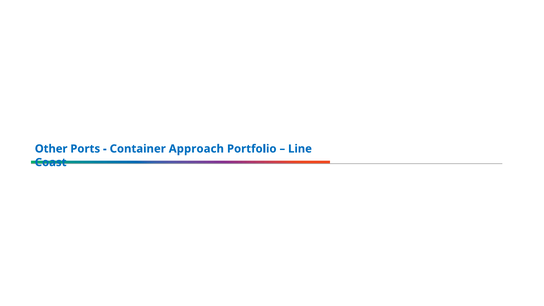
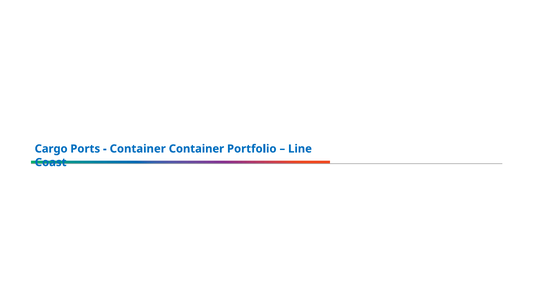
Other: Other -> Cargo (51, 149)
Container Approach: Approach -> Container (196, 149)
